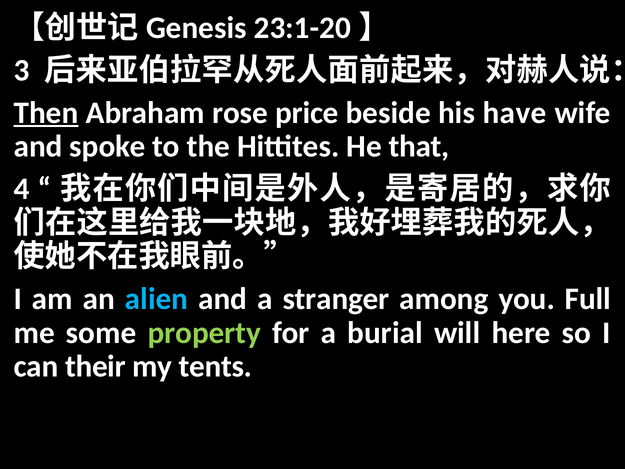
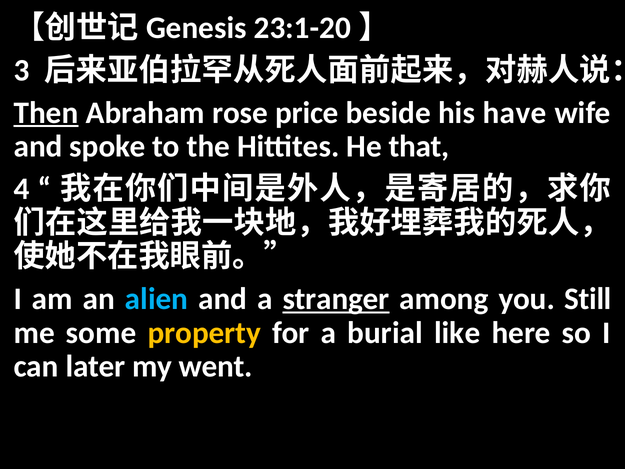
stranger underline: none -> present (336, 299)
Full: Full -> Still (588, 299)
property colour: light green -> yellow (204, 333)
will: will -> like (457, 333)
their: their -> later (96, 366)
tents: tents -> went (216, 366)
